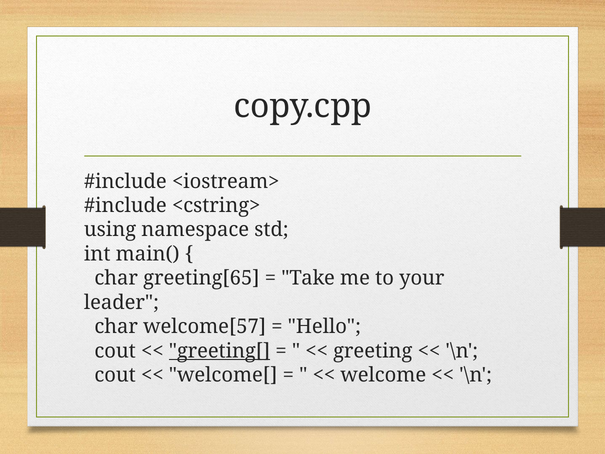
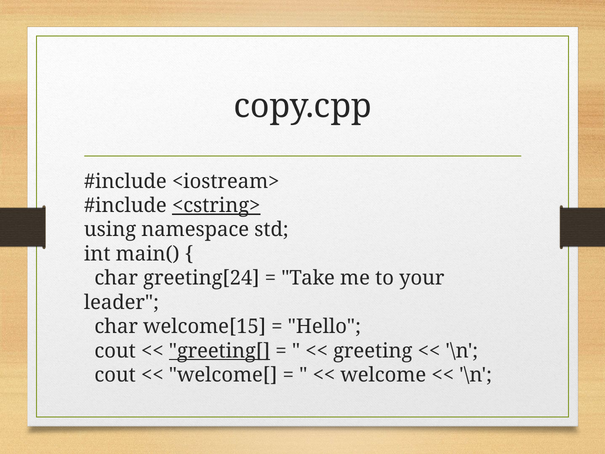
<cstring> underline: none -> present (216, 205)
greeting[65: greeting[65 -> greeting[24 (201, 278)
welcome[57: welcome[57 -> welcome[15 (205, 326)
